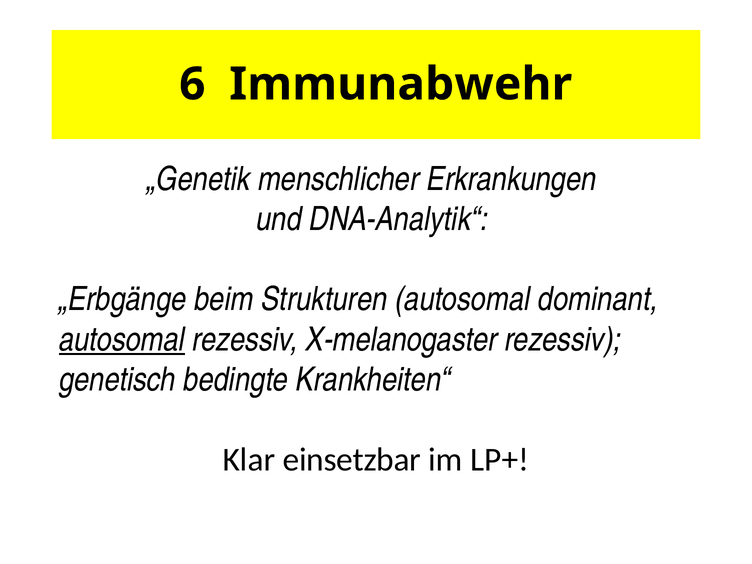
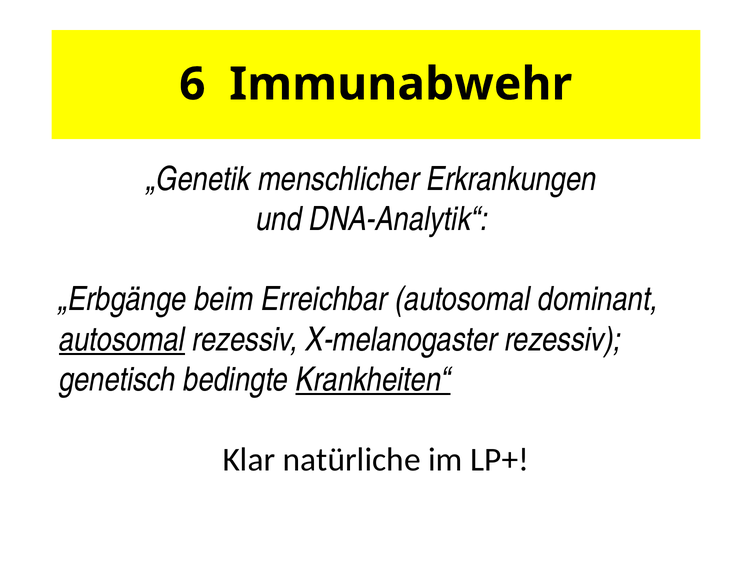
Strukturen: Strukturen -> Erreichbar (324, 299)
Krankheiten“ underline: none -> present (373, 380)
einsetzbar: einsetzbar -> natürliche (352, 460)
